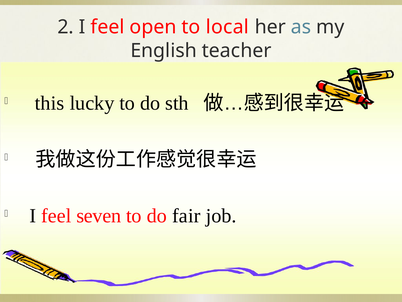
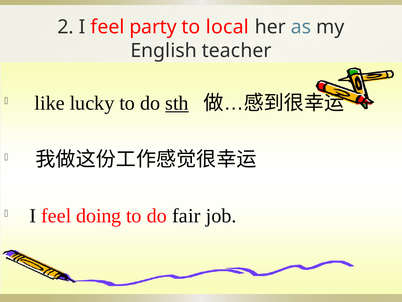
open: open -> party (153, 27)
this: this -> like (50, 103)
sth underline: none -> present (177, 103)
seven: seven -> doing (99, 216)
